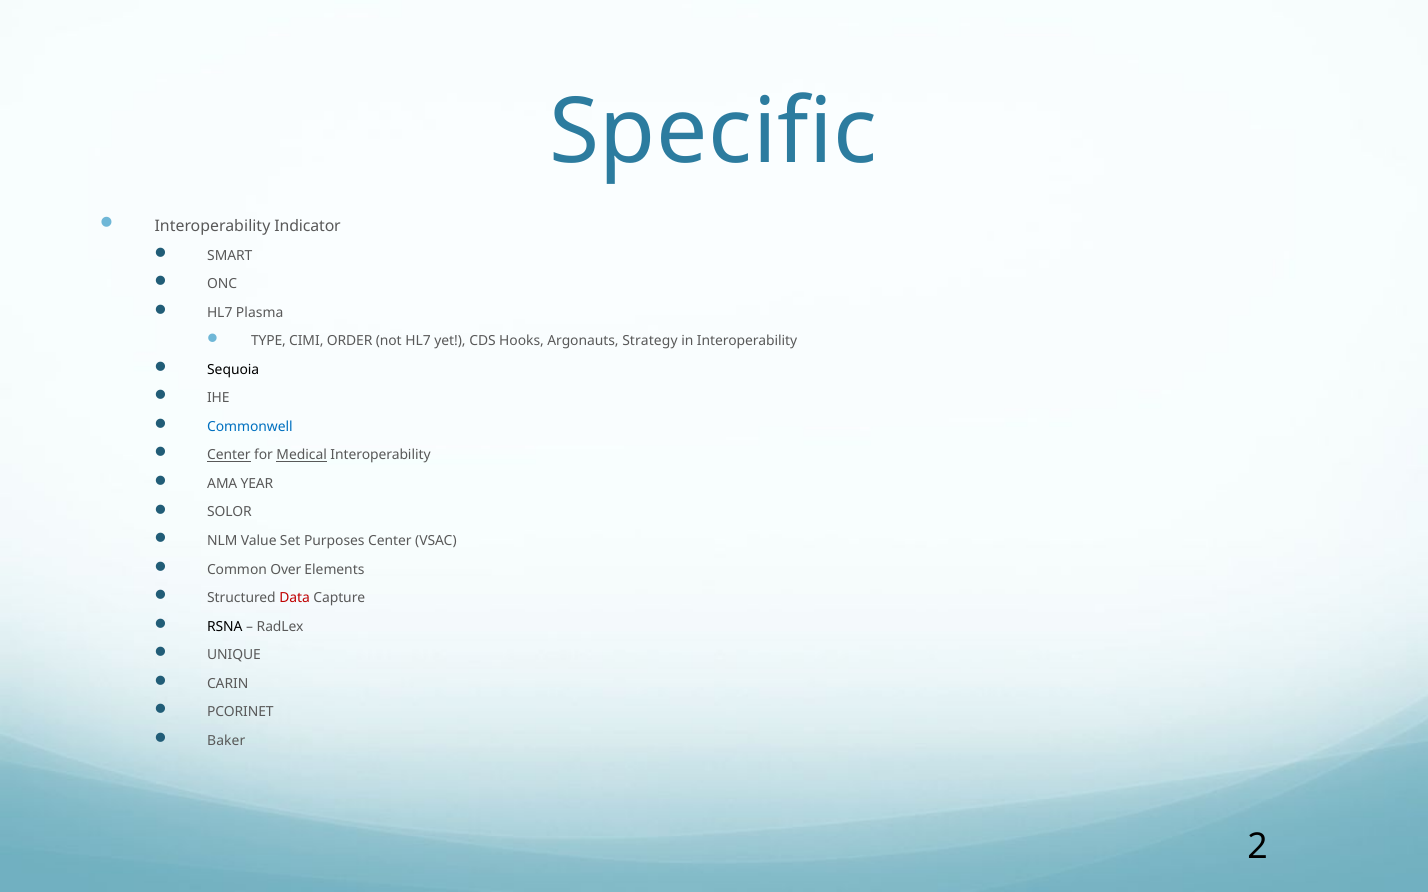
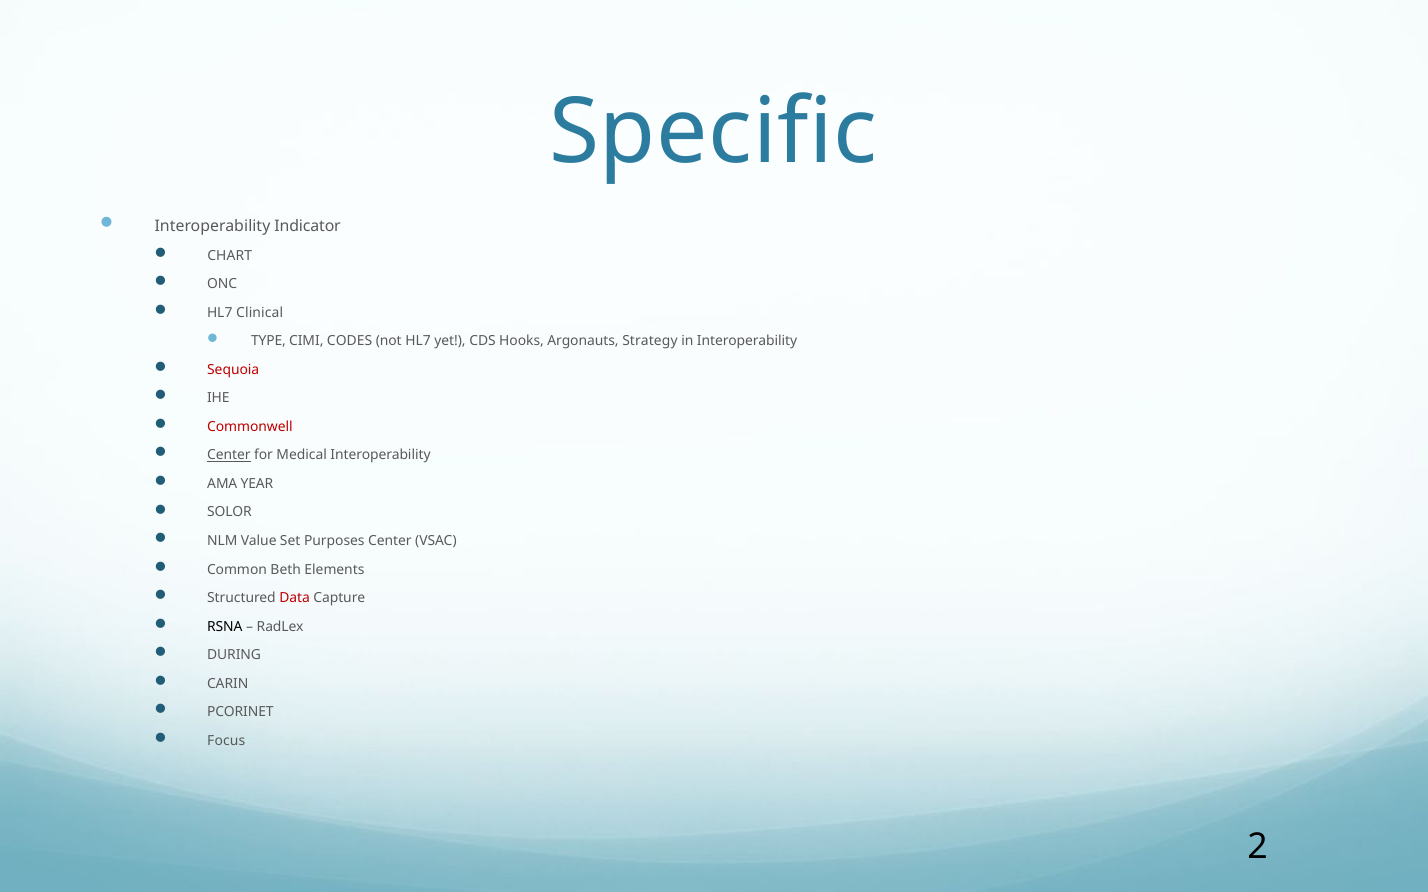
SMART: SMART -> CHART (230, 256)
Plasma: Plasma -> Clinical (260, 313)
ORDER: ORDER -> CODES (350, 341)
Sequoia colour: black -> red (233, 370)
Commonwell colour: blue -> red (250, 427)
Medical underline: present -> none (302, 456)
Over: Over -> Beth (286, 570)
UNIQUE: UNIQUE -> DURING (234, 655)
Baker: Baker -> Focus (226, 741)
